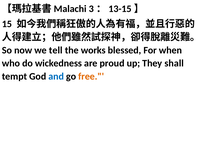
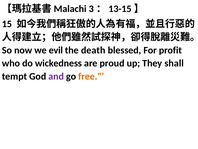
tell: tell -> evil (56, 50)
works: works -> death (93, 50)
when: when -> profit (170, 50)
and colour: blue -> purple (56, 76)
